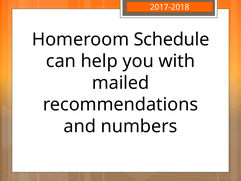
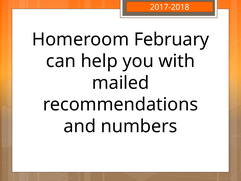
Schedule: Schedule -> February (172, 39)
